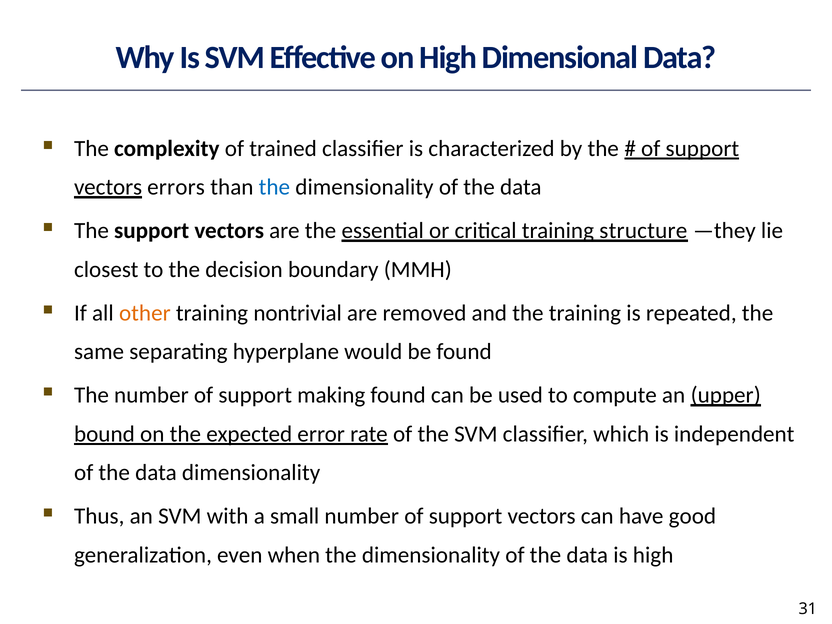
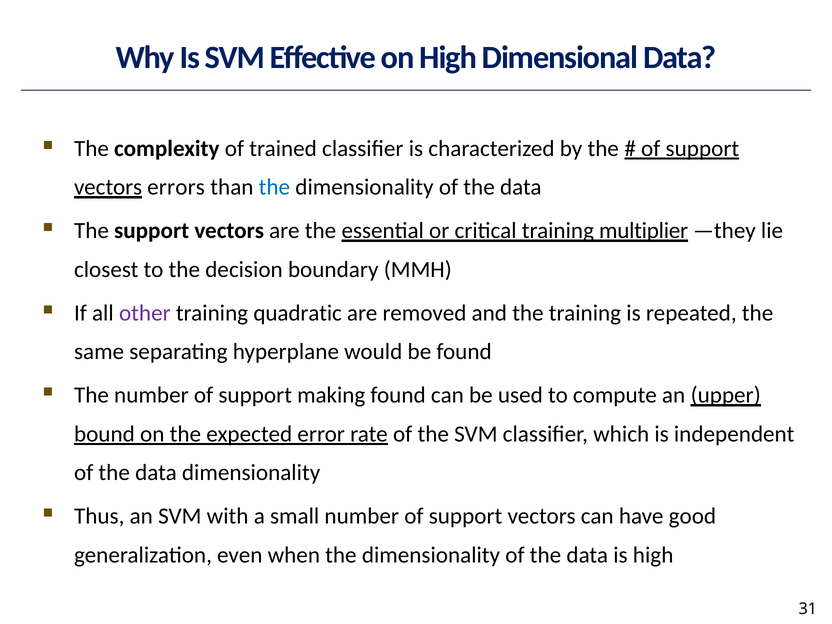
structure: structure -> multiplier (644, 231)
other colour: orange -> purple (145, 313)
nontrivial: nontrivial -> quadratic (298, 313)
